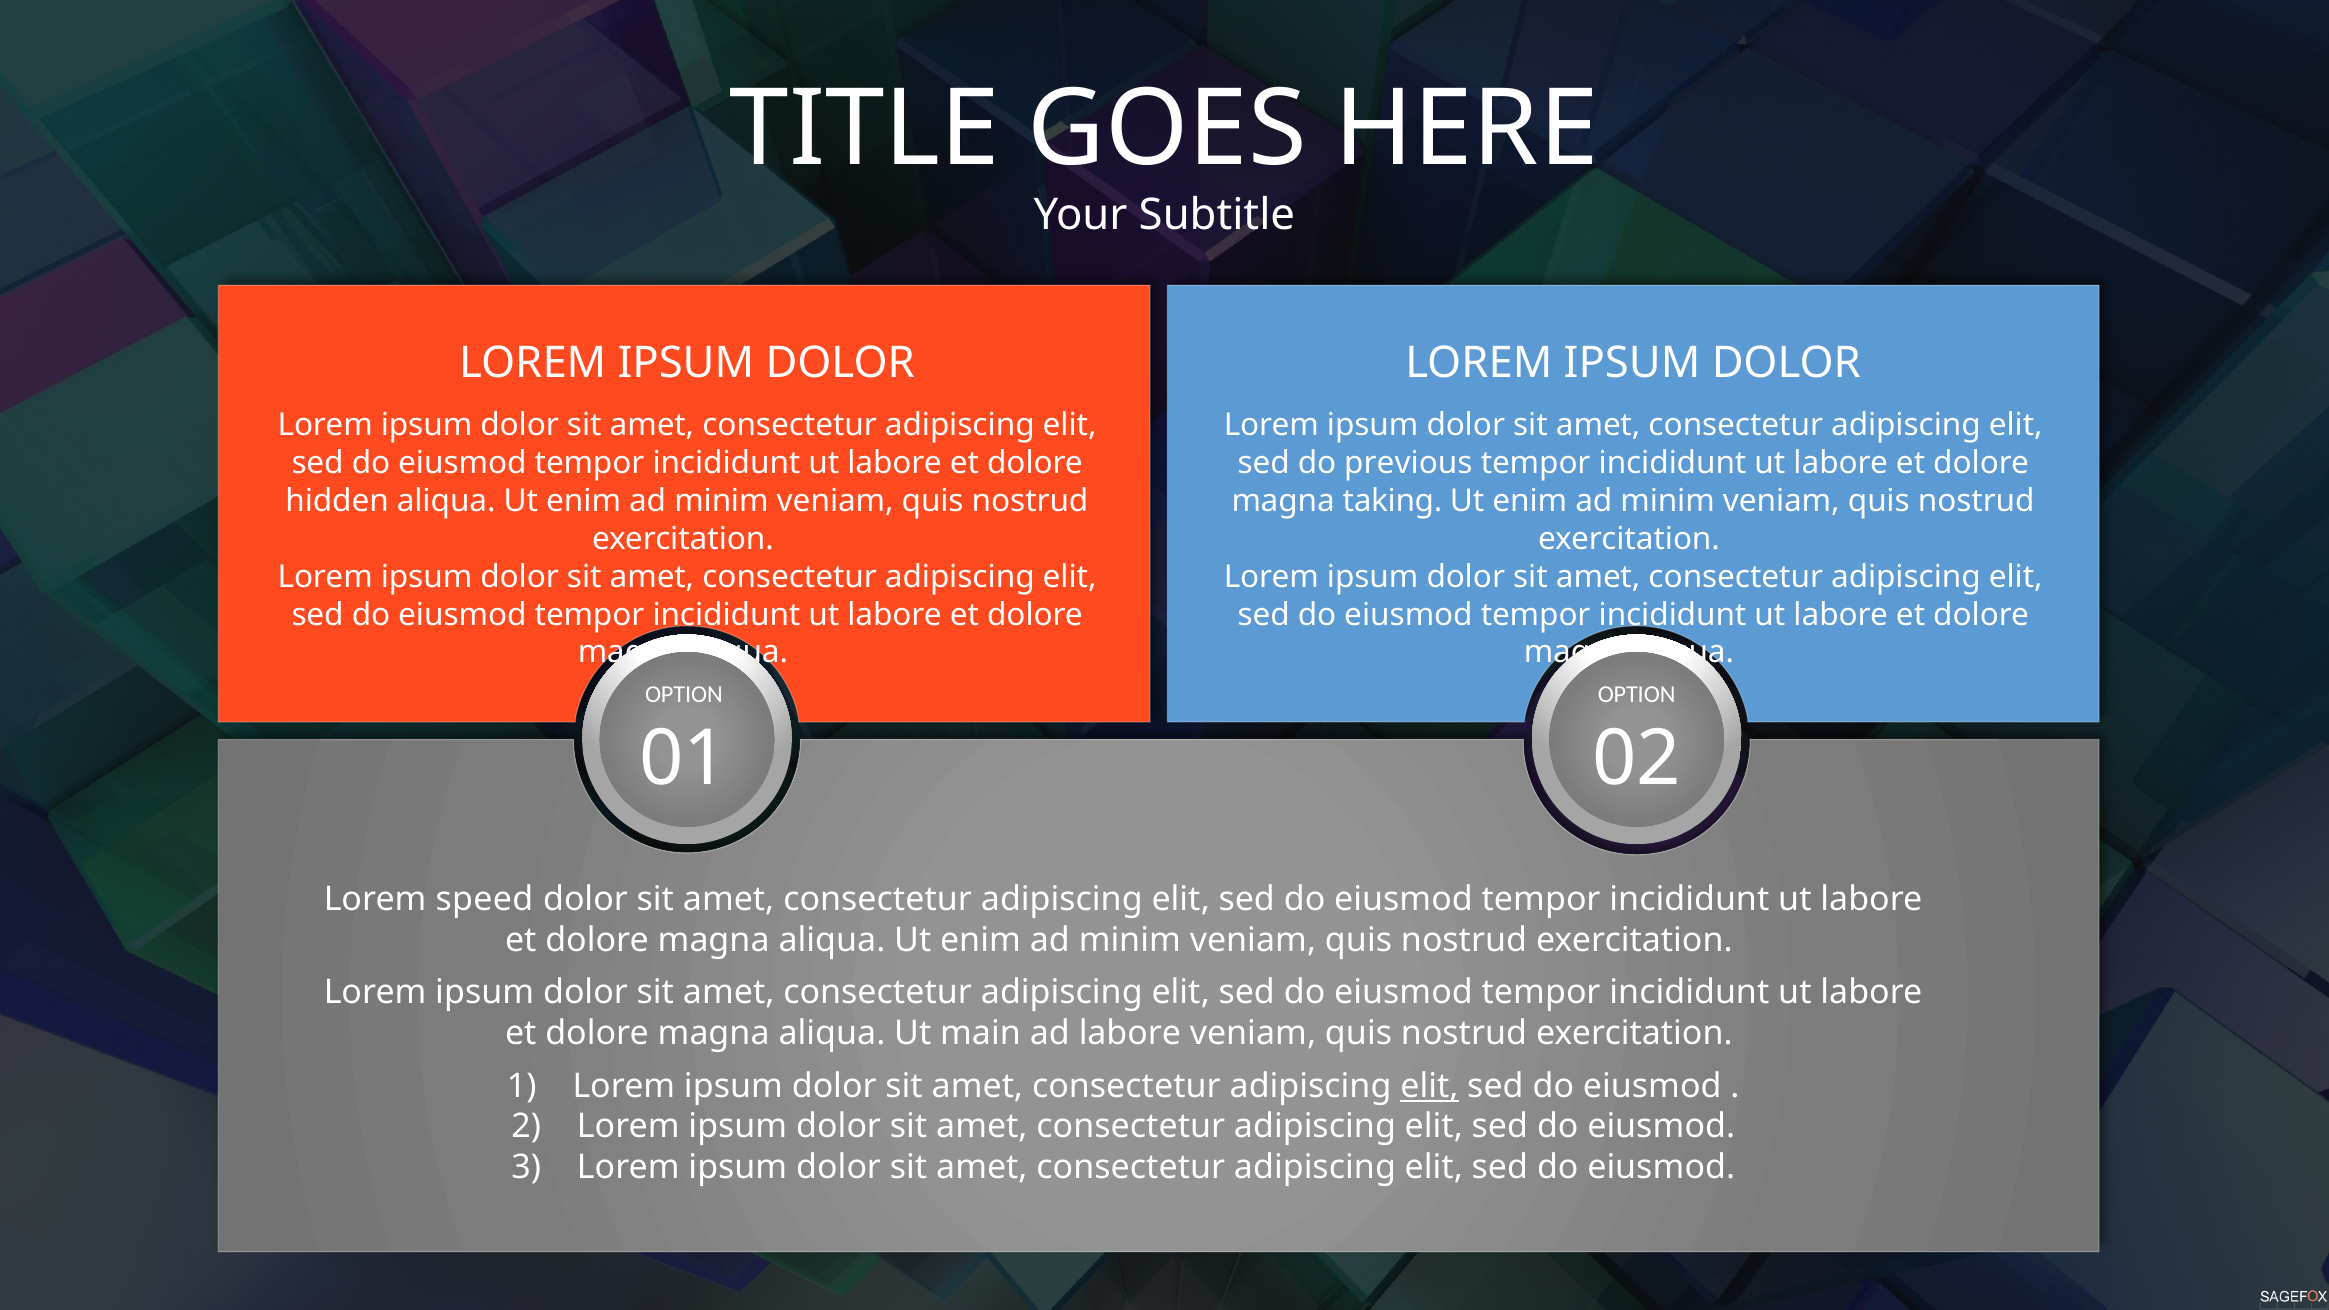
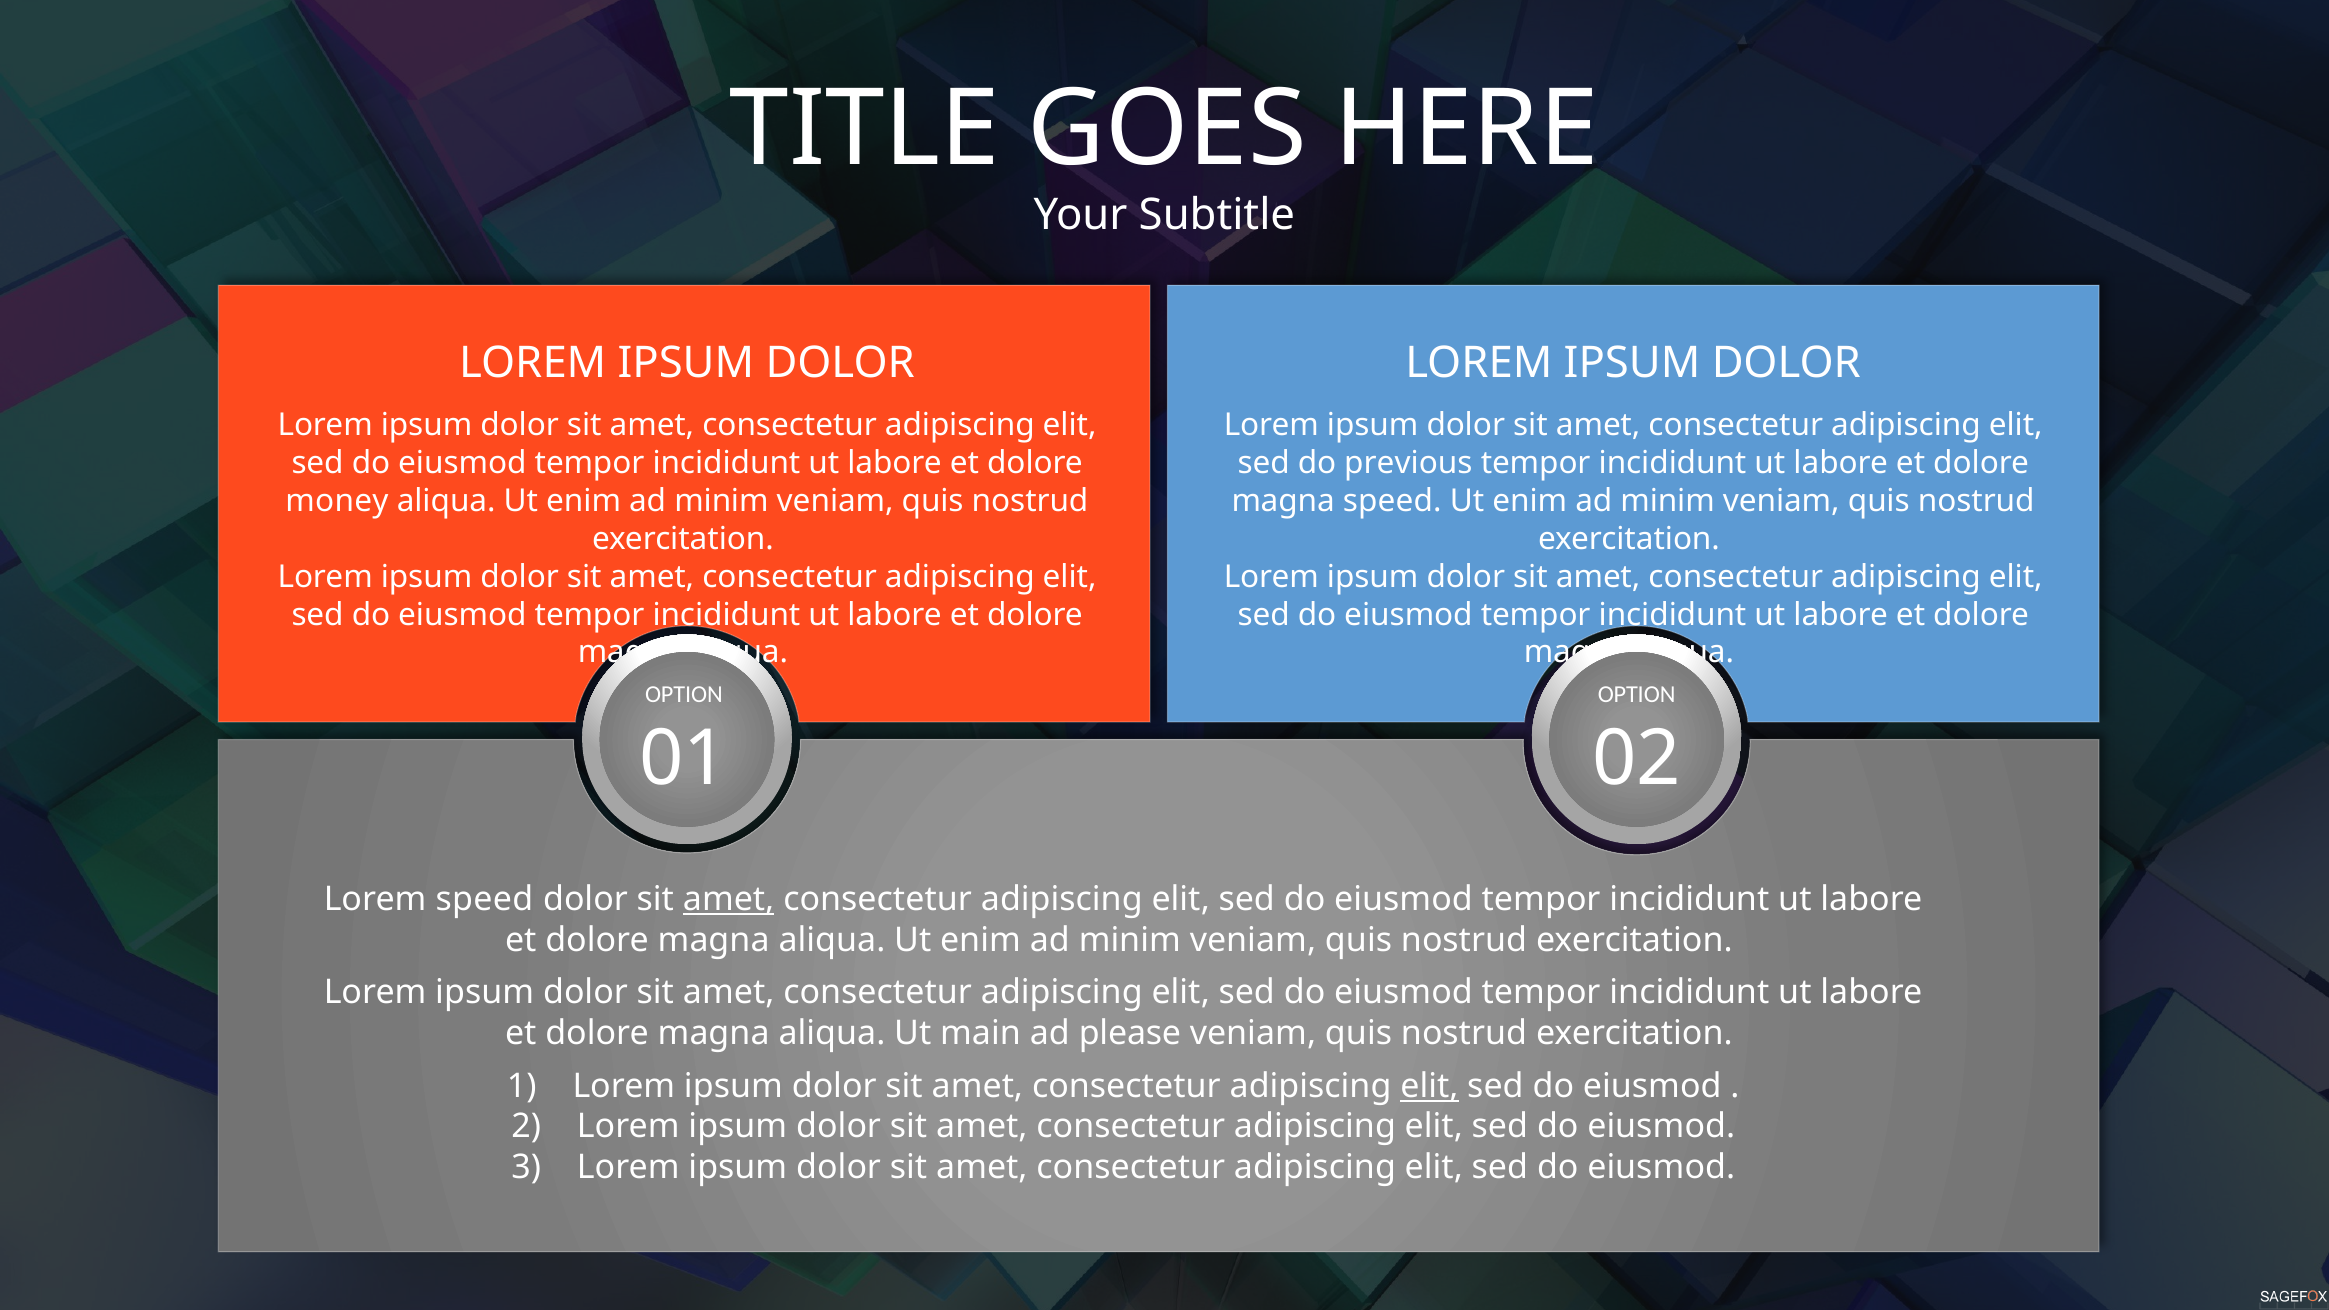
hidden: hidden -> money (337, 501)
magna taking: taking -> speed (1392, 501)
amet underline: none -> present (729, 900)
ad labore: labore -> please (1130, 1034)
